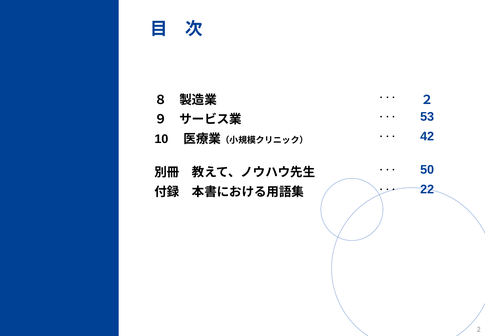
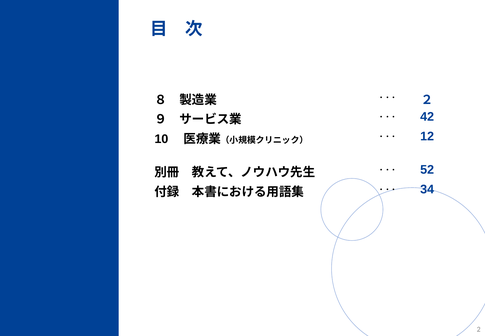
53: 53 -> 42 (427, 117)
42: 42 -> 12 (427, 136)
50: 50 -> 52 (427, 170)
22: 22 -> 34 (427, 189)
